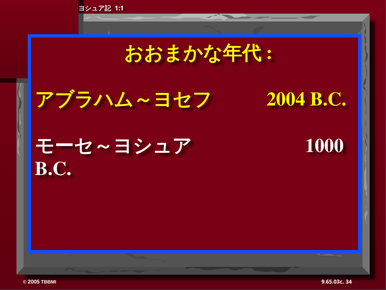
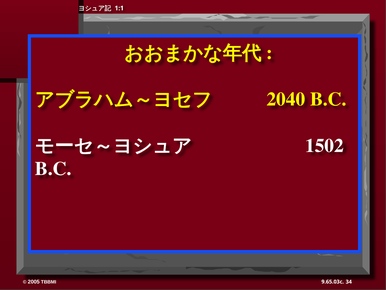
2004: 2004 -> 2040 (286, 99)
1000: 1000 -> 1502 (324, 145)
